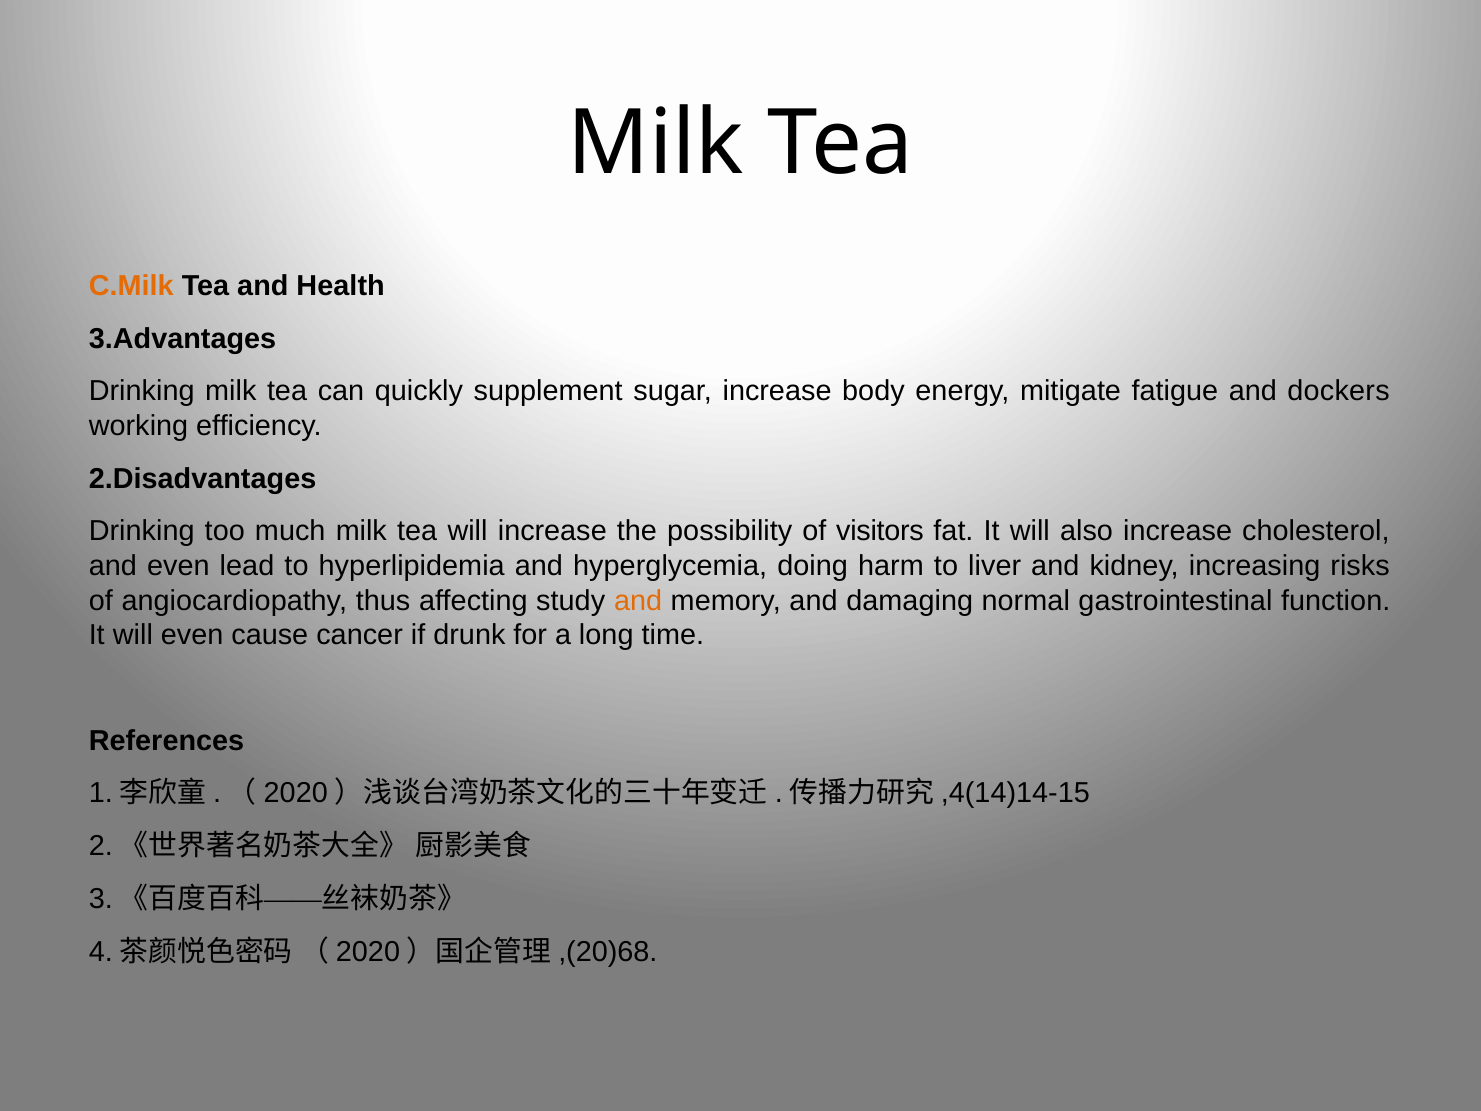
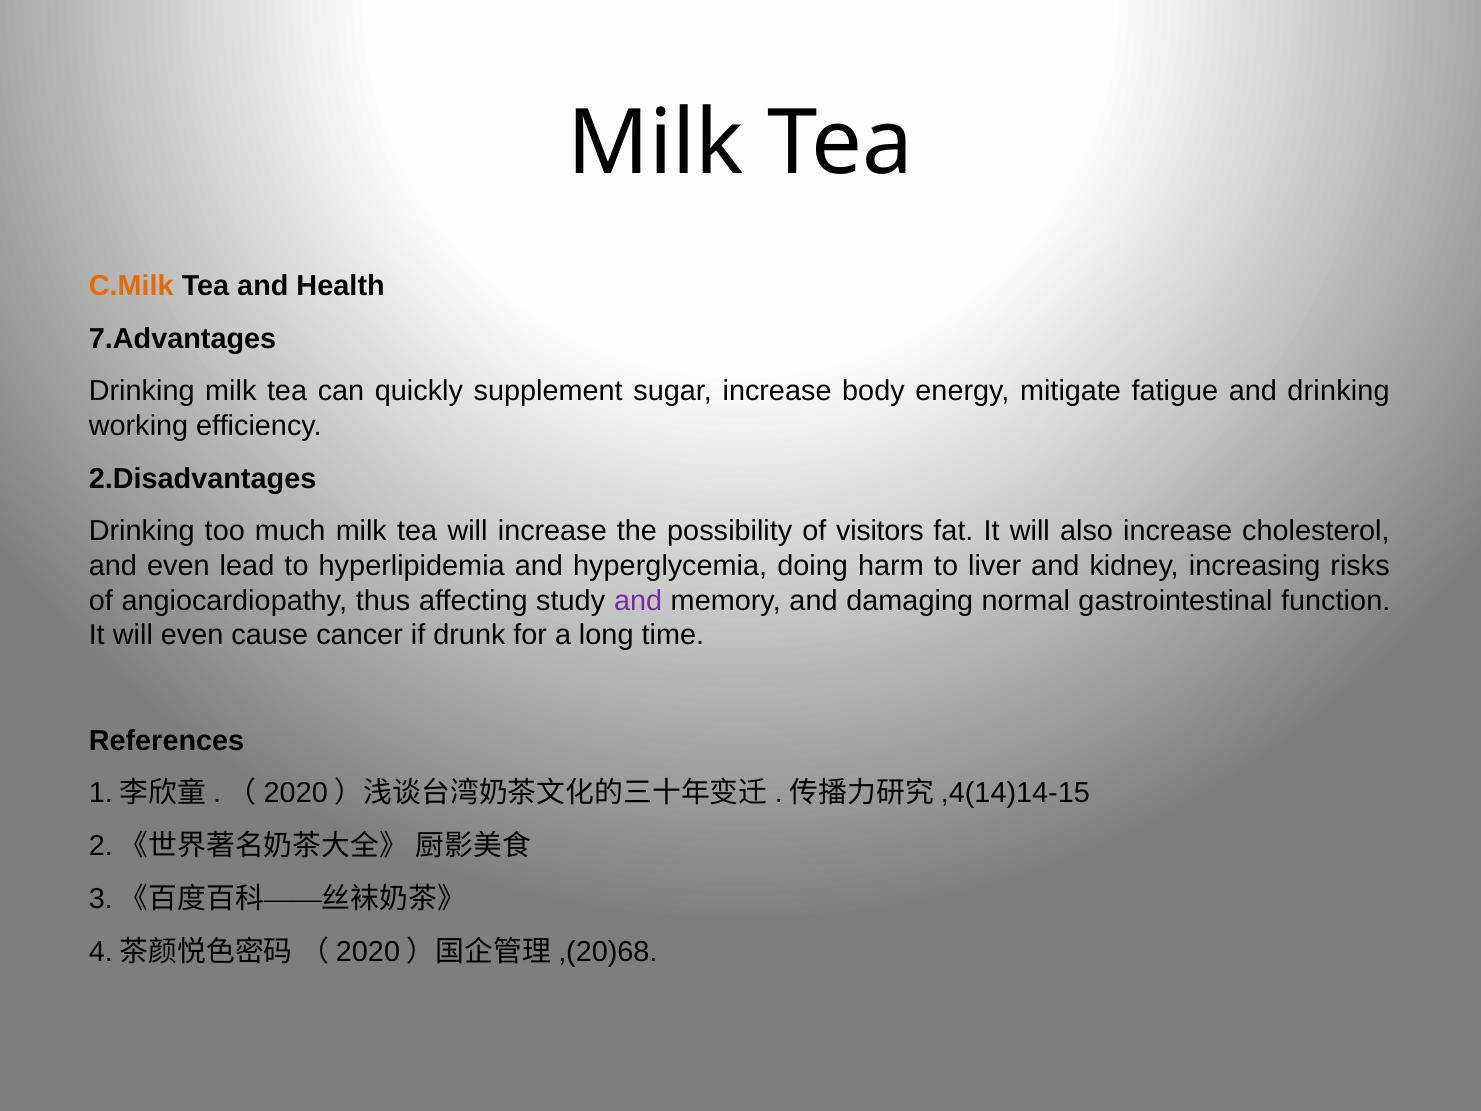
3.Advantages: 3.Advantages -> 7.Advantages (183, 339)
and dockers: dockers -> drinking (1339, 391)
and colour: orange -> purple (638, 600)
